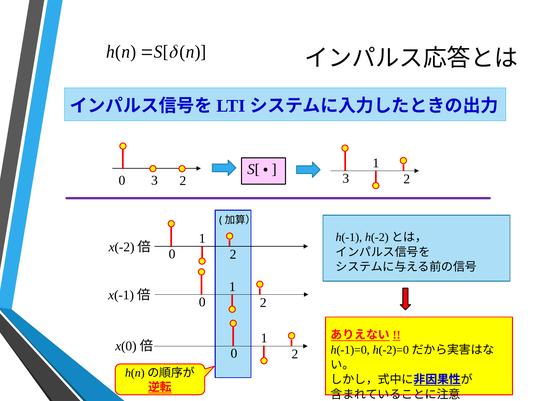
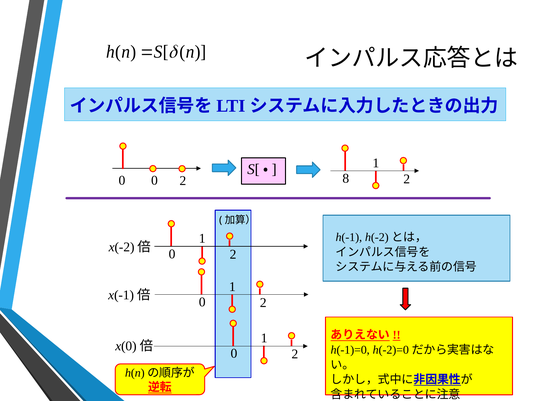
0 3: 3 -> 0 (154, 180)
2 3: 3 -> 8 (346, 178)
